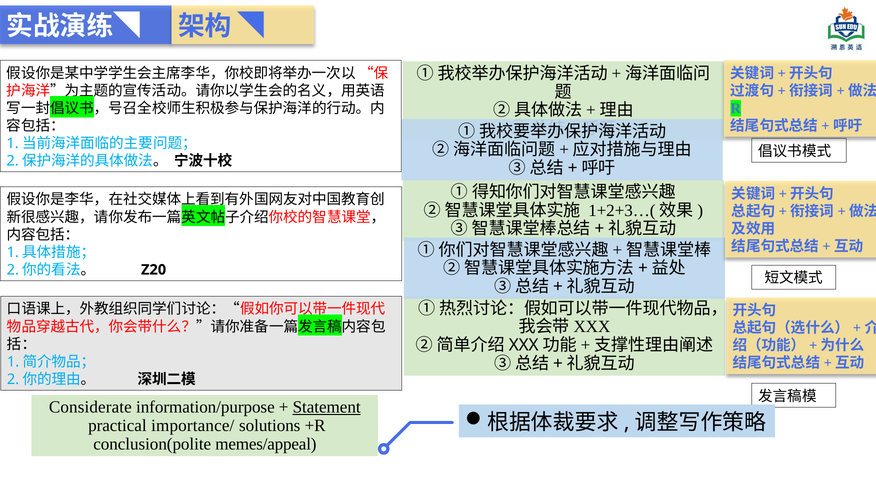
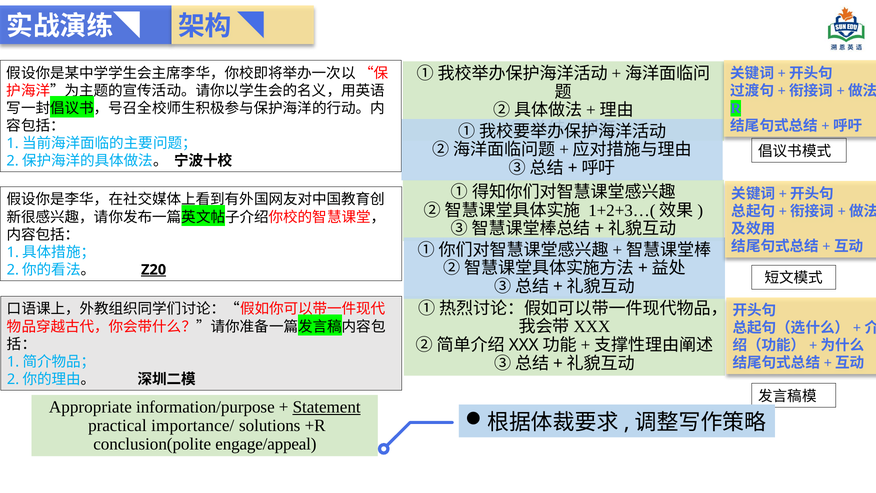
Z20 underline: none -> present (154, 270)
Considerate: Considerate -> Appropriate (90, 407)
memes/appeal: memes/appeal -> engage/appeal (266, 444)
